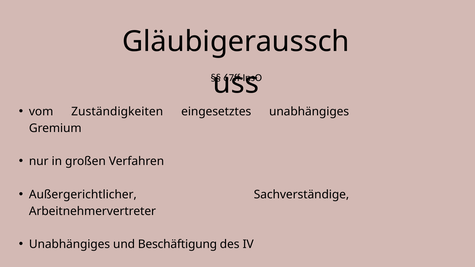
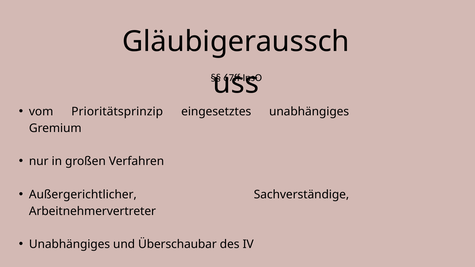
Zuständigkeiten: Zuständigkeiten -> Prioritätsprinzip (117, 112)
Beschäftigung: Beschäftigung -> Überschaubar (177, 245)
